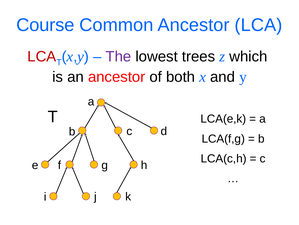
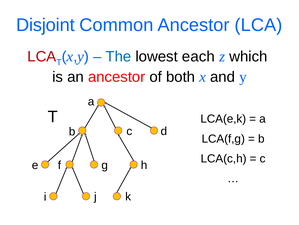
Course: Course -> Disjoint (45, 25)
The colour: purple -> blue (118, 56)
trees: trees -> each (198, 56)
